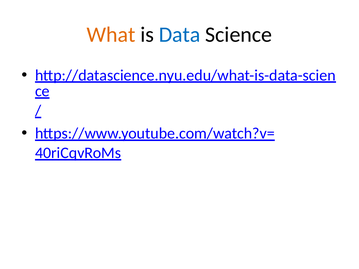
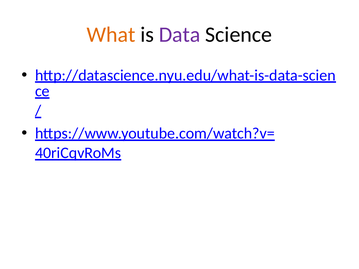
Data colour: blue -> purple (180, 35)
